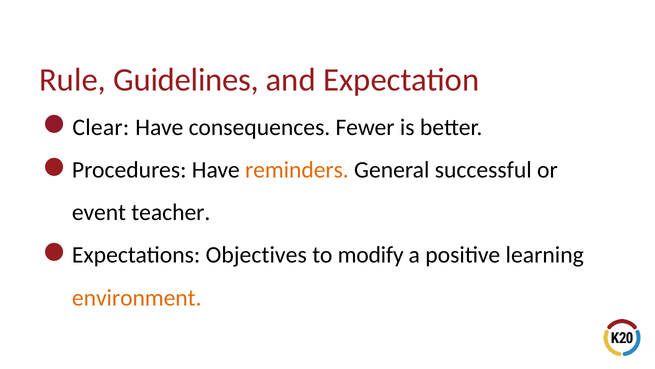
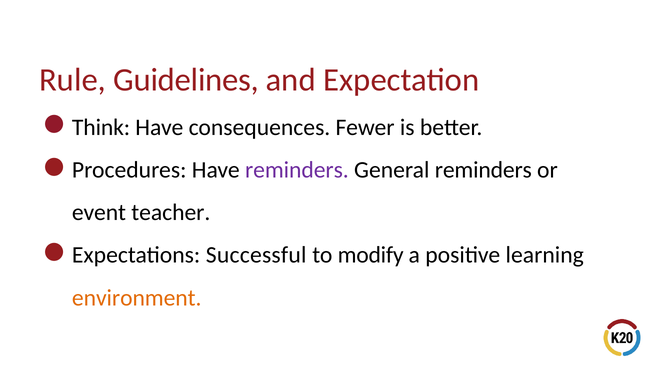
Clear: Clear -> Think (101, 127)
reminders colour: orange -> purple (297, 170)
General successful: successful -> reminders (483, 170)
Objectives: Objectives -> Successful (256, 255)
